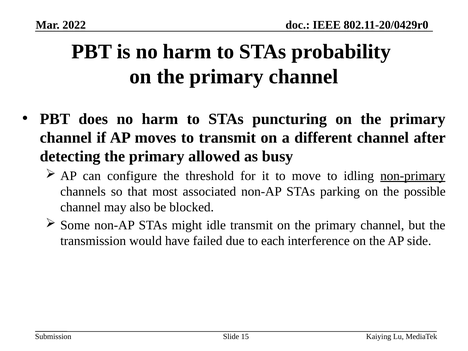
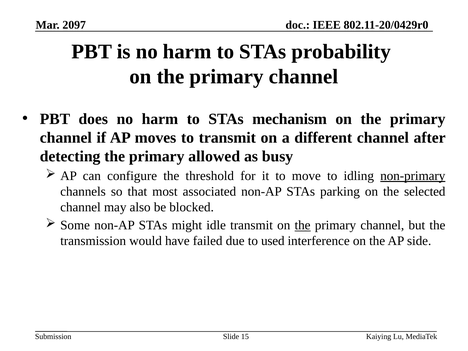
2022: 2022 -> 2097 (74, 25)
puncturing: puncturing -> mechanism (290, 119)
possible: possible -> selected (425, 191)
the underline: none -> present (303, 225)
each: each -> used (273, 241)
